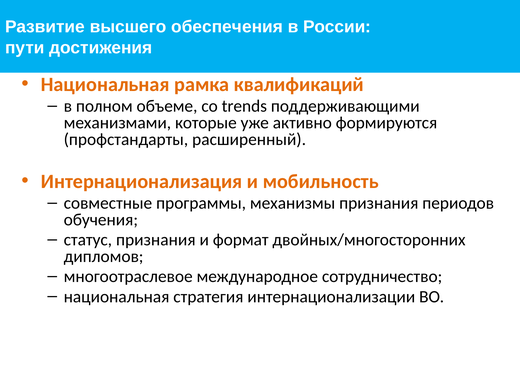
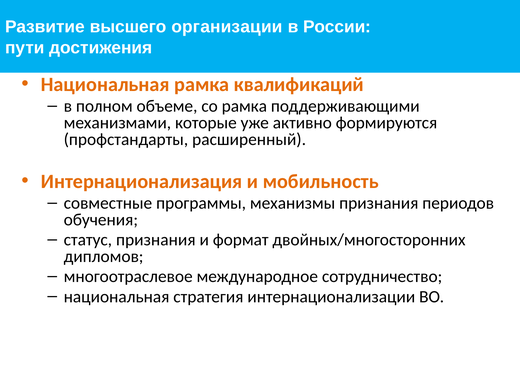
обеспечения: обеспечения -> организации (227, 27)
со trends: trends -> рамка (244, 106)
